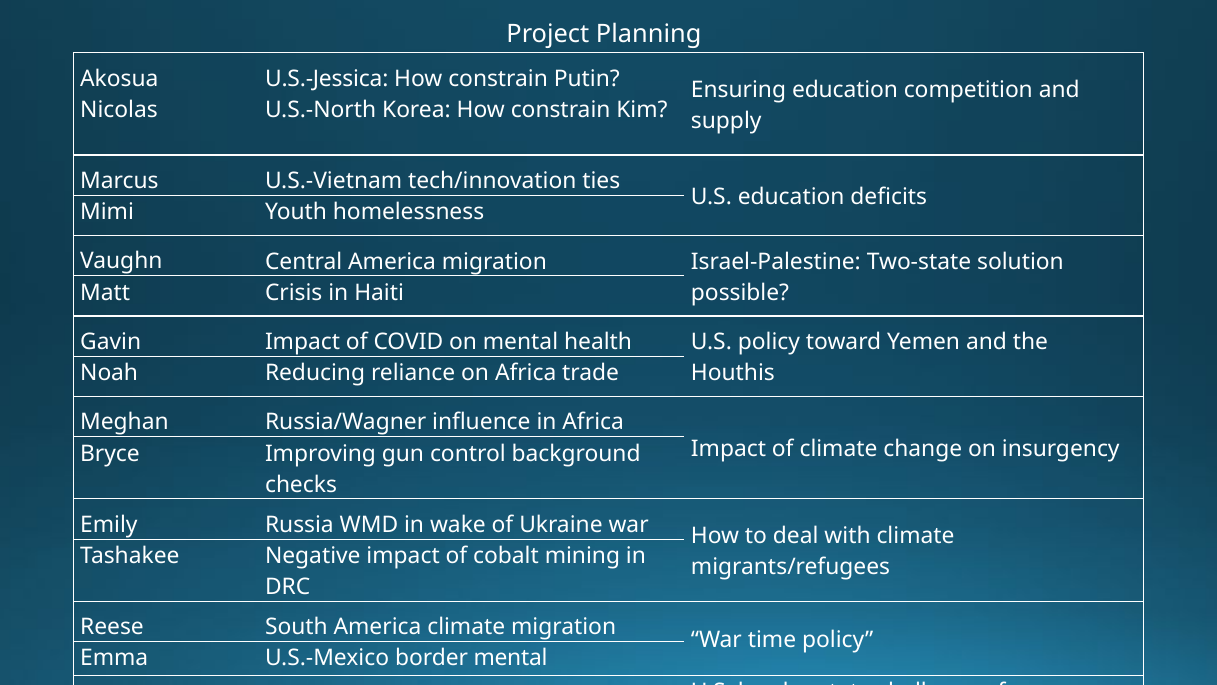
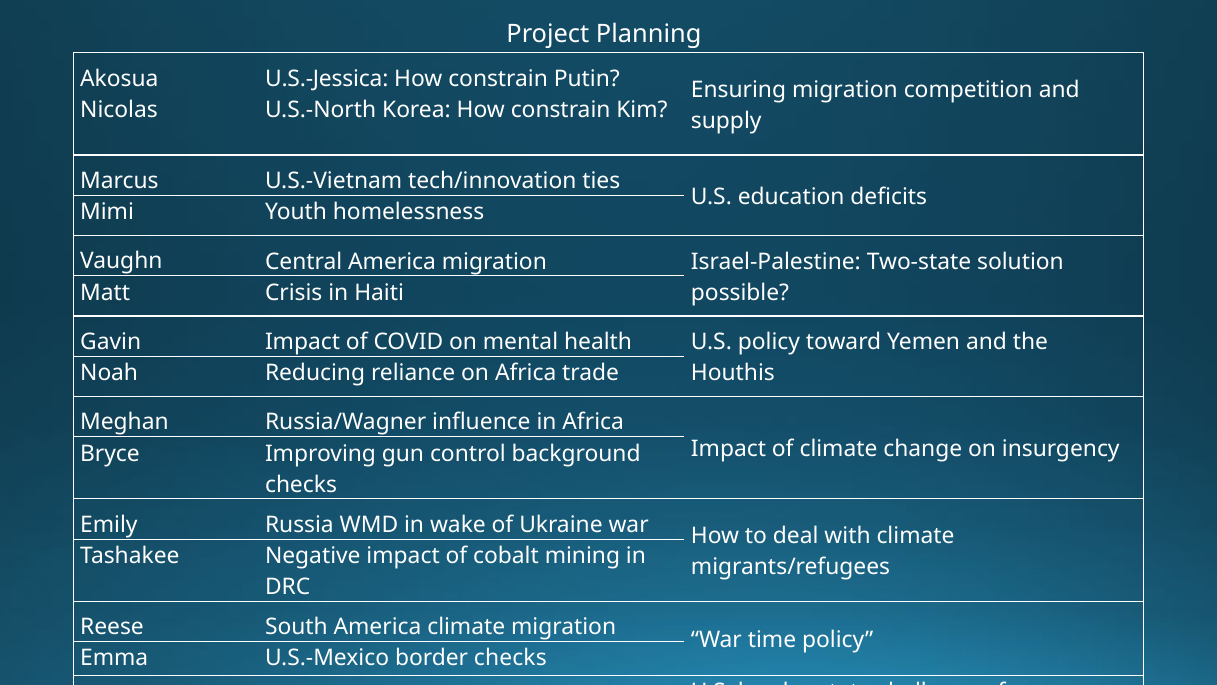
Ensuring education: education -> migration (845, 89)
border mental: mental -> checks (510, 658)
